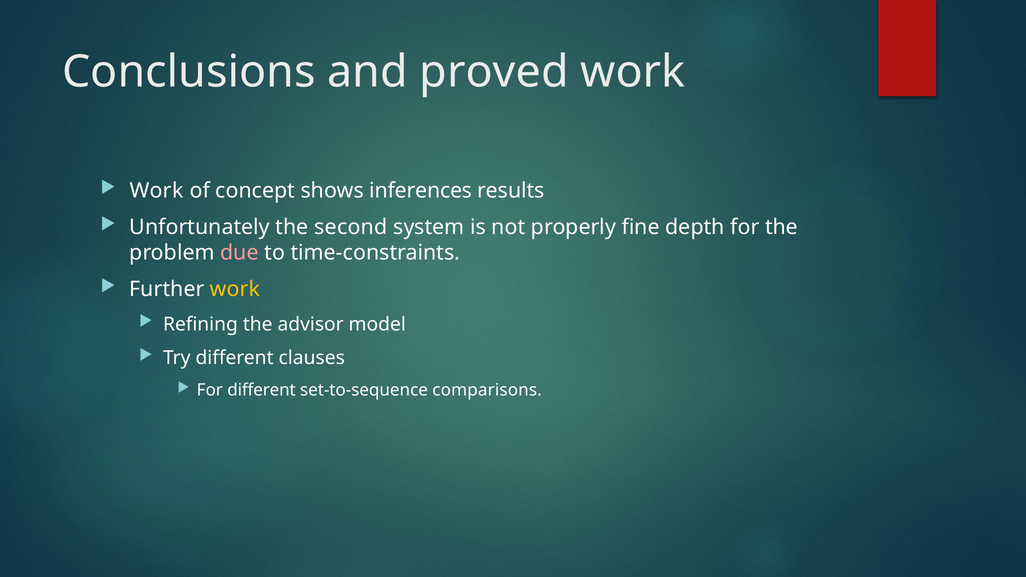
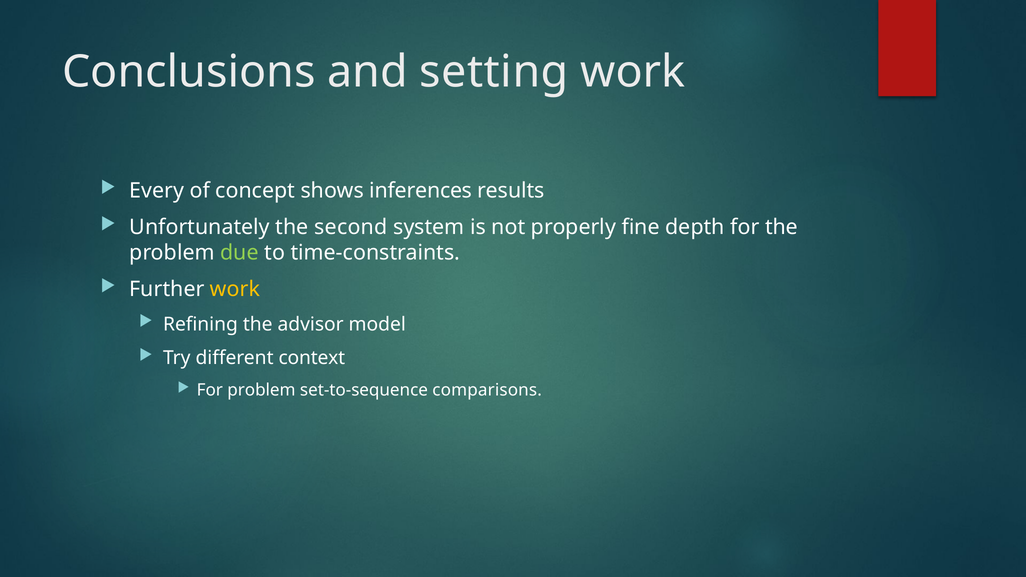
proved: proved -> setting (494, 72)
Work: Work -> Every (157, 191)
due colour: pink -> light green (239, 253)
clauses: clauses -> context (312, 358)
For different: different -> problem (261, 390)
